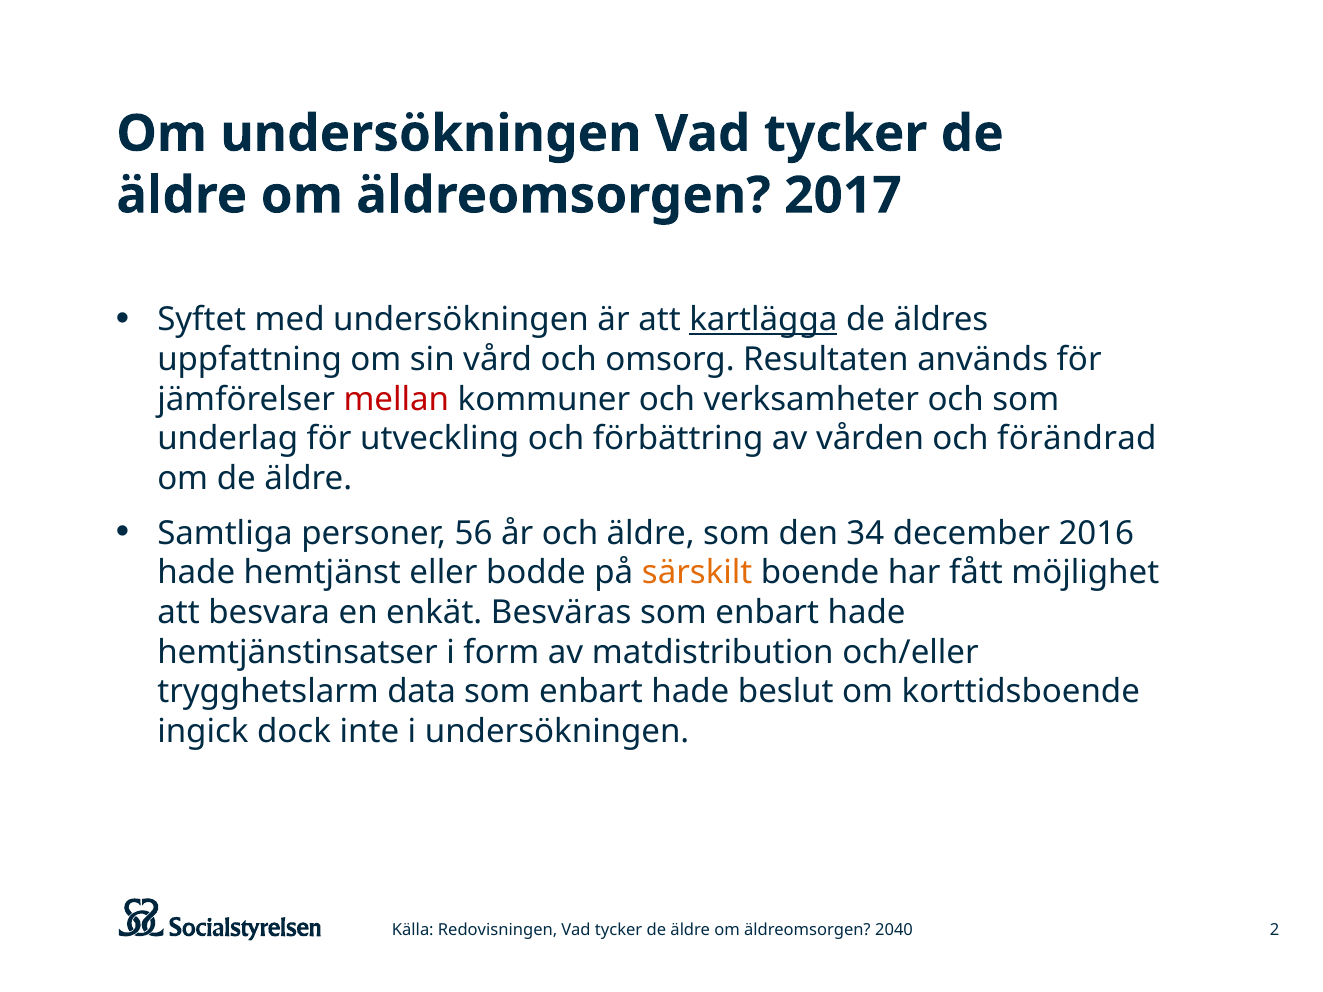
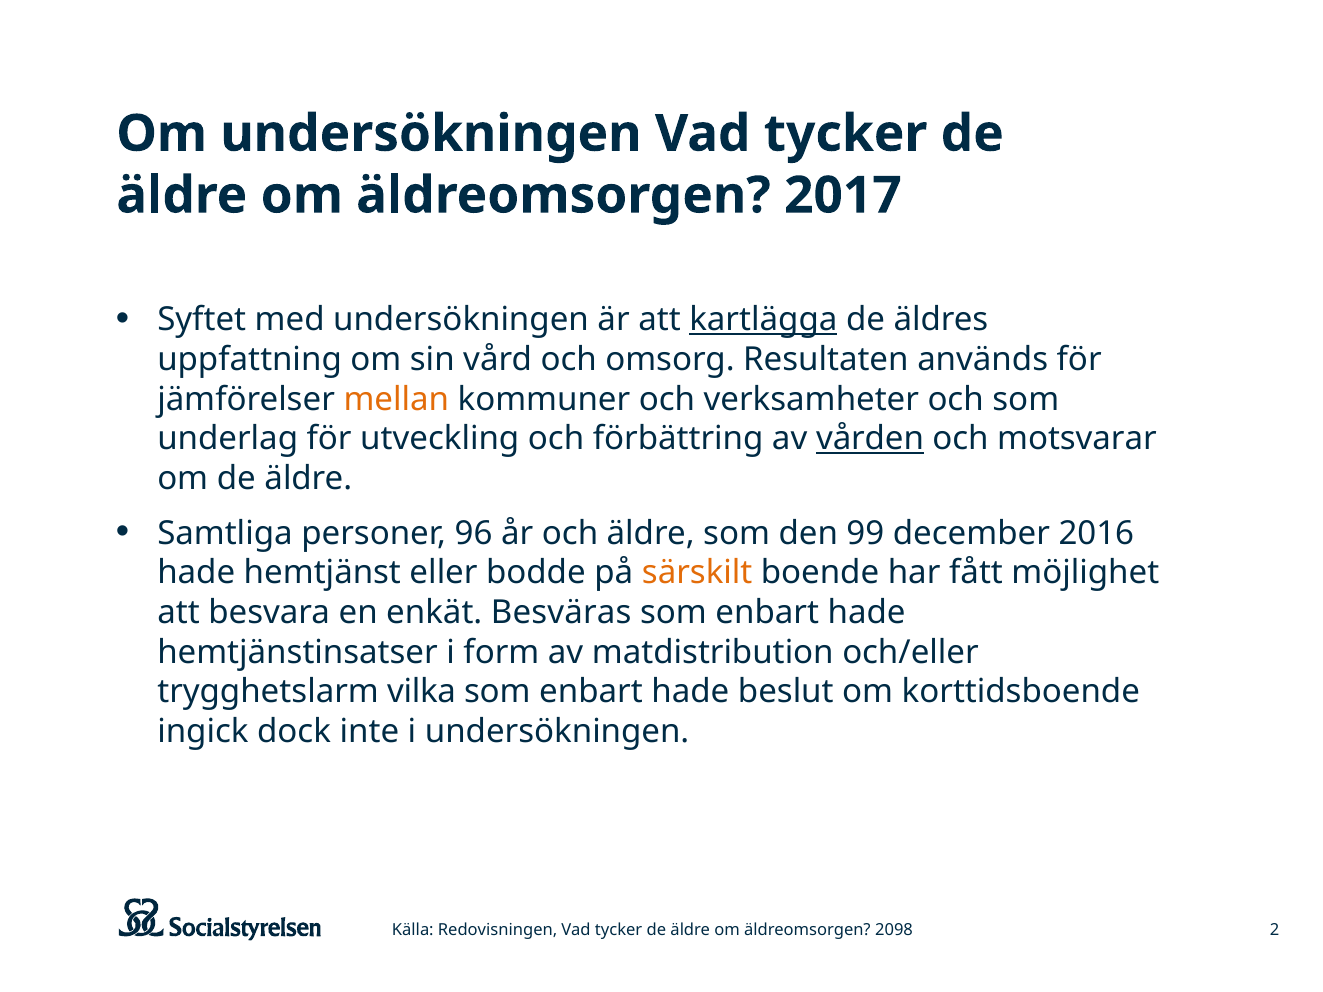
mellan colour: red -> orange (396, 399)
vården underline: none -> present (870, 439)
förändrad: förändrad -> motsvarar (1077, 439)
56: 56 -> 96 (474, 533)
34: 34 -> 99 (865, 533)
data: data -> vilka (422, 692)
2040: 2040 -> 2098 (894, 930)
